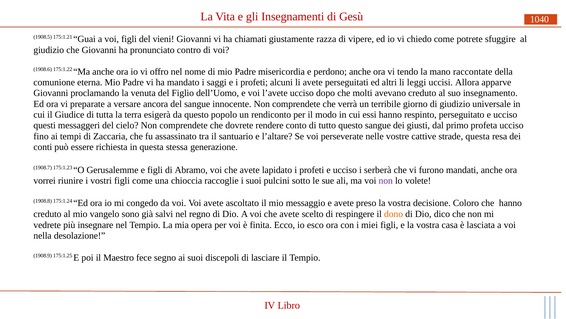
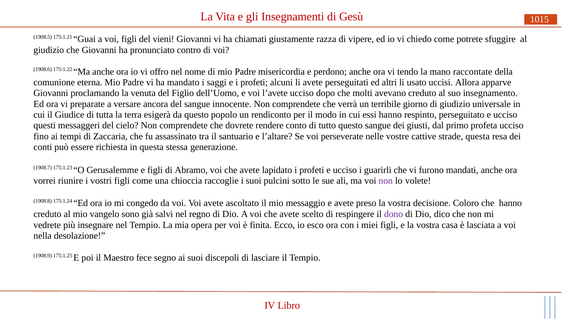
1040: 1040 -> 1015 (539, 20)
leggi: leggi -> usato (417, 82)
serberà: serberà -> guarirli (378, 170)
dono colour: orange -> purple (394, 214)
